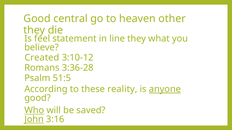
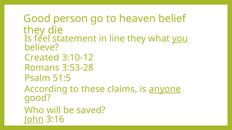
central: central -> person (71, 19)
other: other -> belief (172, 19)
you underline: none -> present (180, 39)
3:36-28: 3:36-28 -> 3:53-28 (78, 68)
reality: reality -> claims (122, 89)
Who underline: present -> none (34, 111)
